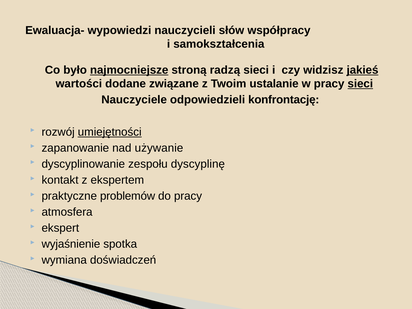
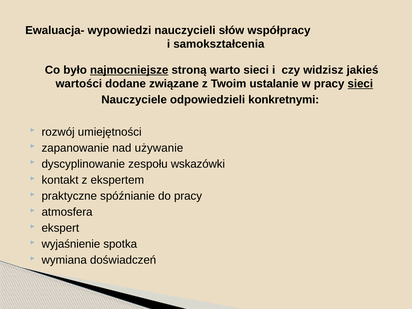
radzą: radzą -> warto (225, 70)
jakieś underline: present -> none (362, 70)
konfrontację: konfrontację -> konkretnymi (284, 100)
umiejętności underline: present -> none (110, 132)
dyscyplinę: dyscyplinę -> wskazówki (198, 164)
problemów: problemów -> spóźnianie (128, 196)
